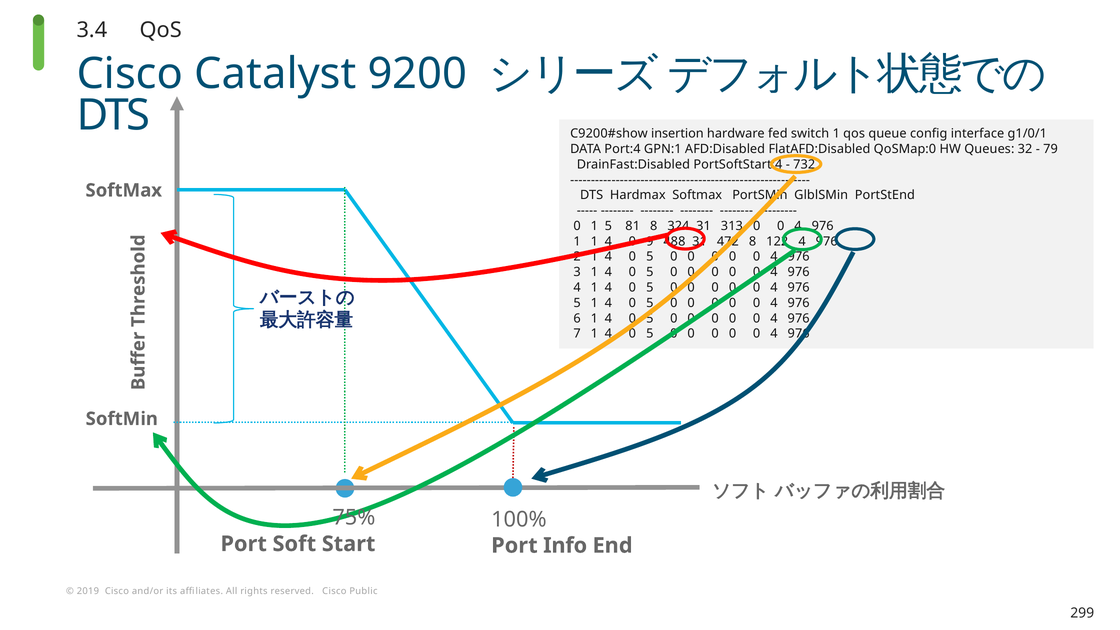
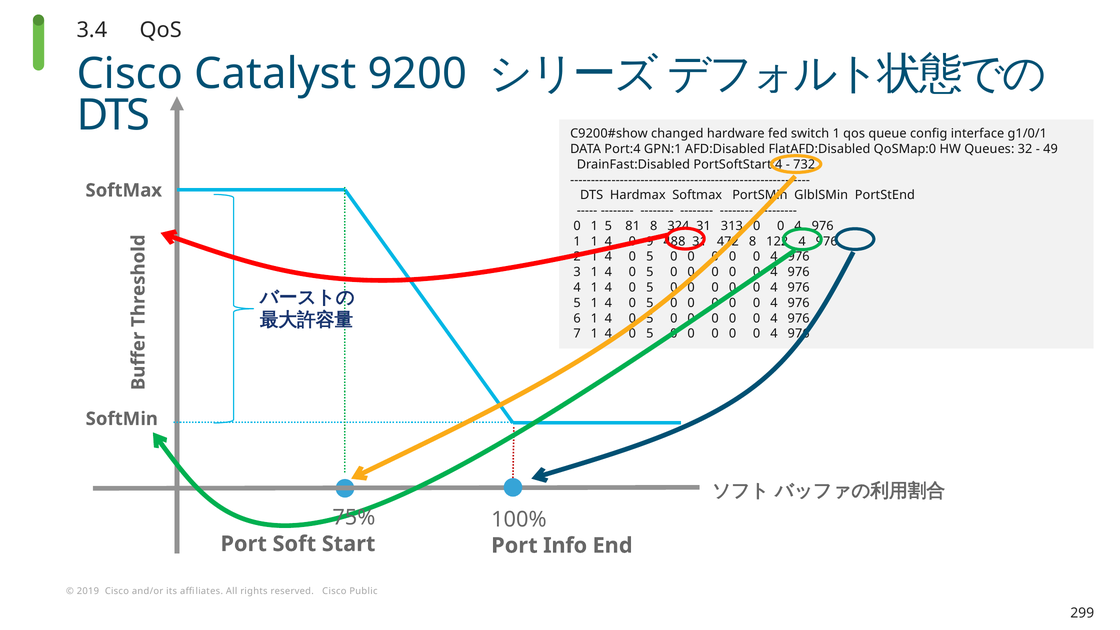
insertion: insertion -> changed (677, 134)
79: 79 -> 49 (1051, 149)
